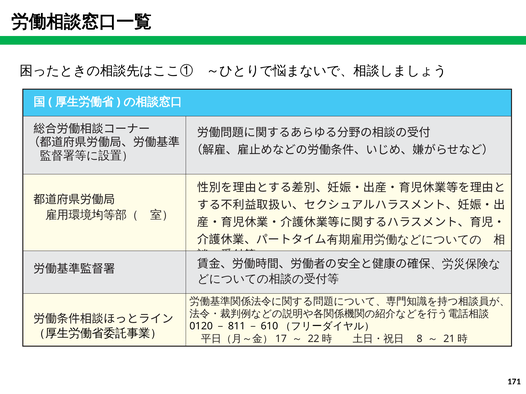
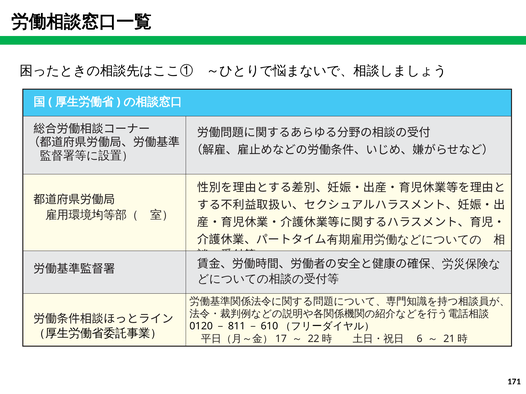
8: 8 -> 6 (420, 339)
